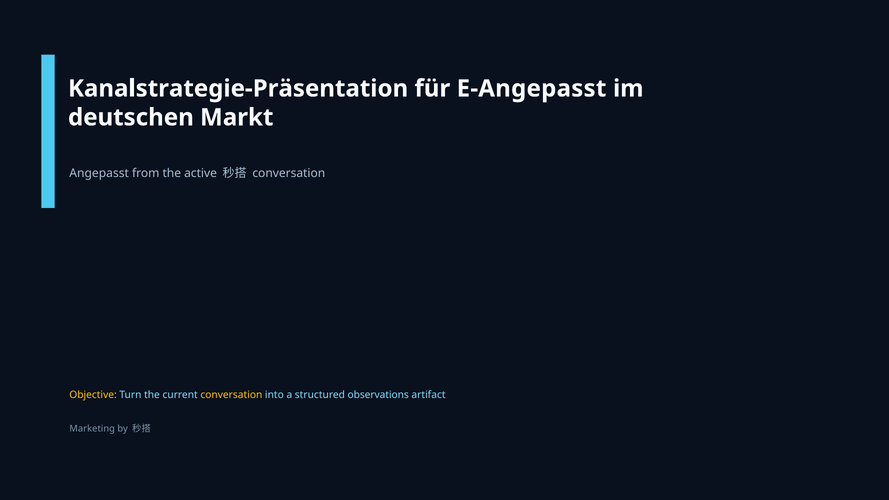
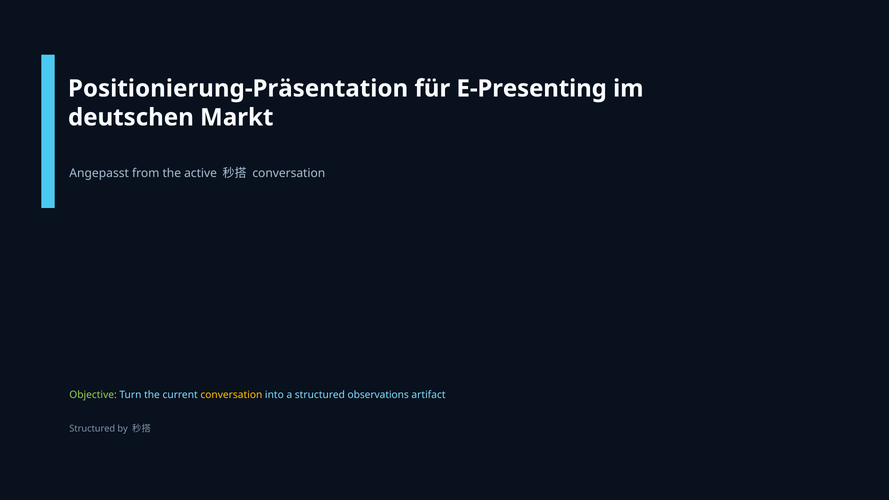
Kanalstrategie-Präsentation: Kanalstrategie-Präsentation -> Positionierung-Präsentation (238, 89)
E-Angepasst: E-Angepasst -> E-Presenting (532, 89)
Objective colour: yellow -> light green (93, 395)
Marketing: Marketing -> Structured (92, 429)
